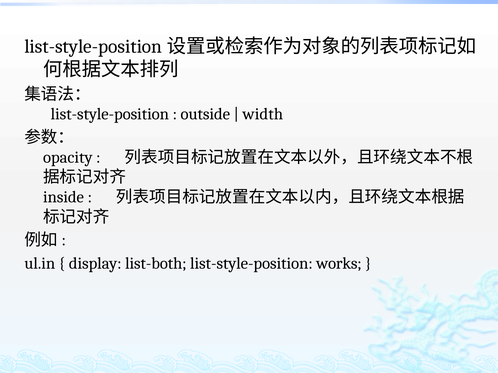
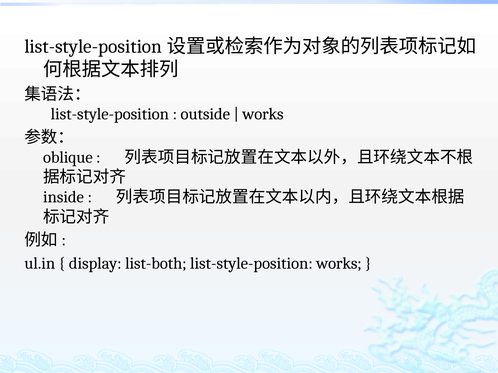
width: width -> works (263, 114)
opacity: opacity -> oblique (68, 157)
